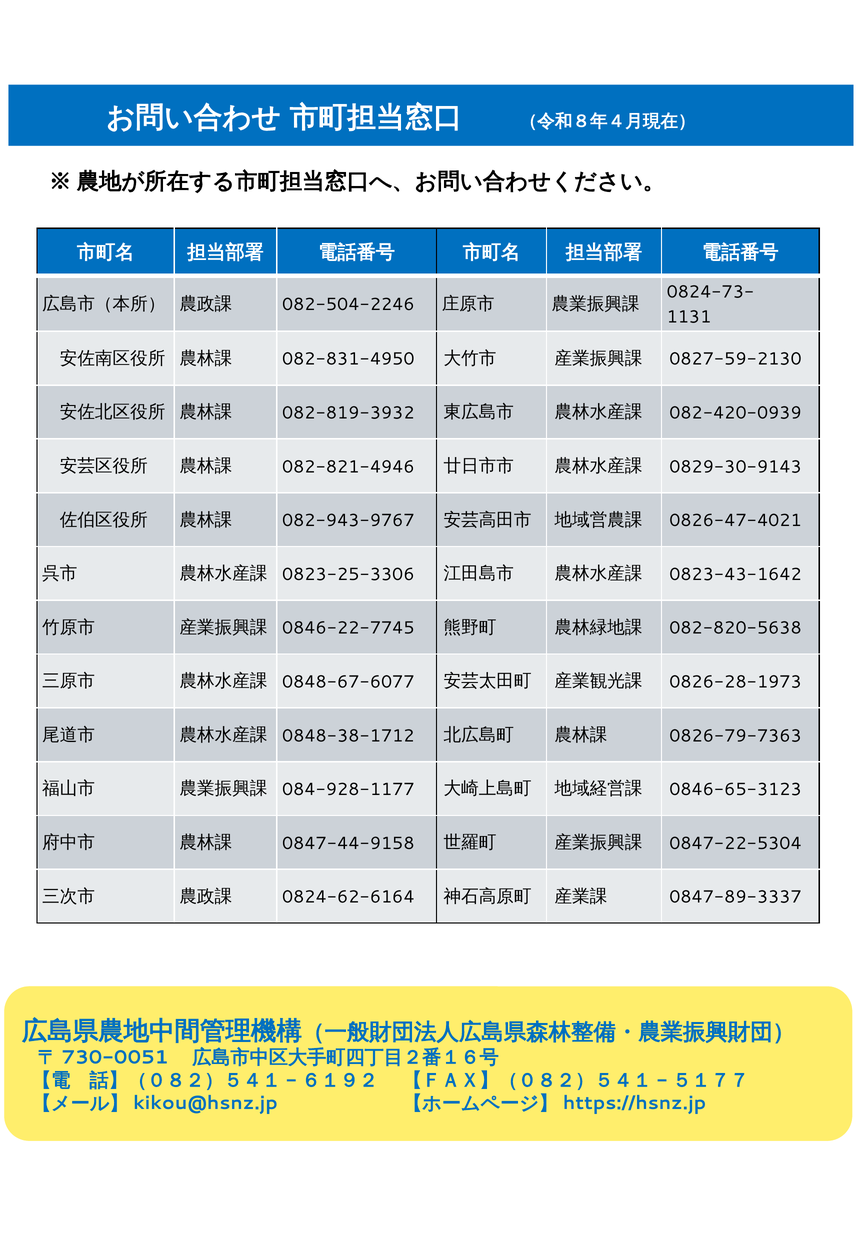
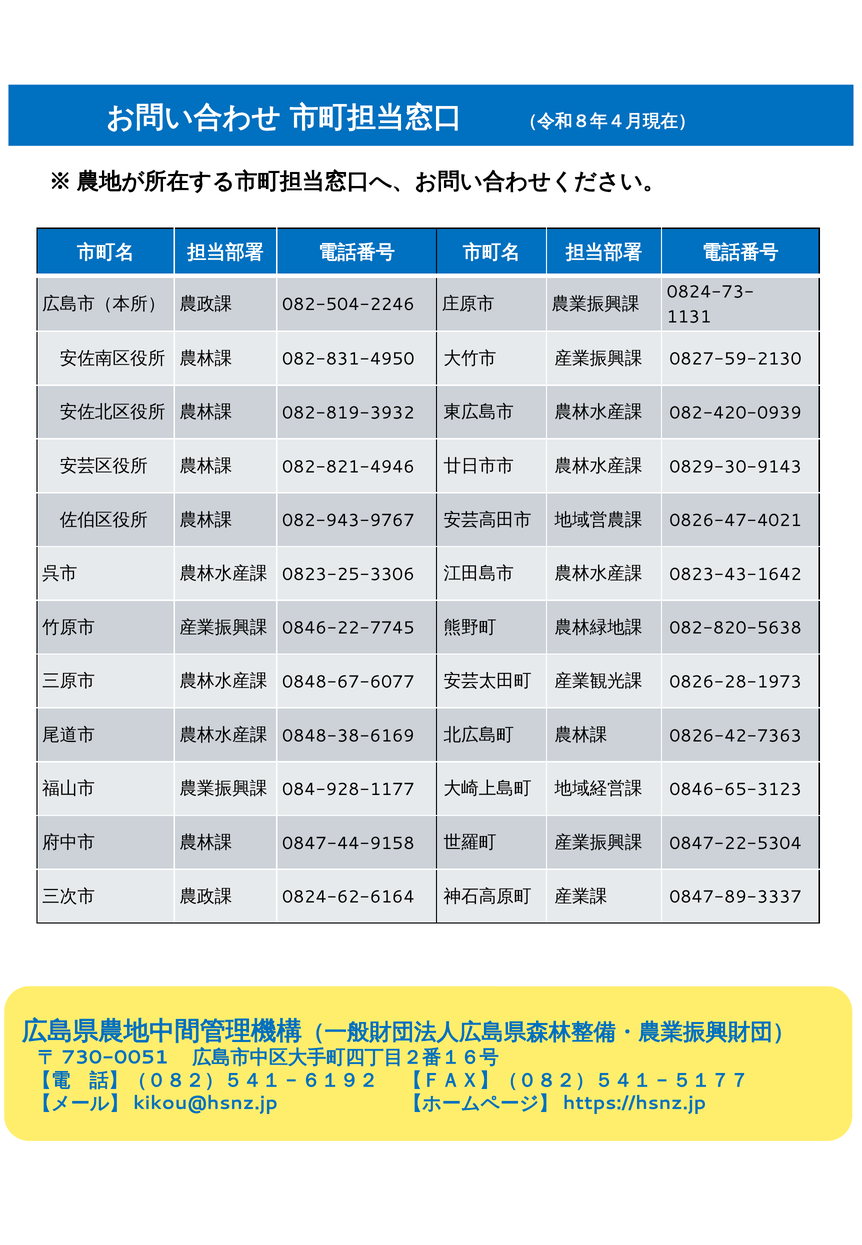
0848-38-1712: 0848-38-1712 -> 0848-38-6169 (348, 736)
0826-79-7363: 0826-79-7363 -> 0826-42-7363 (735, 736)
